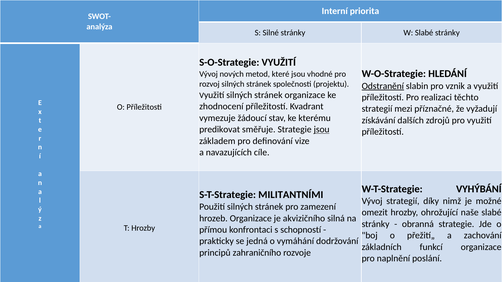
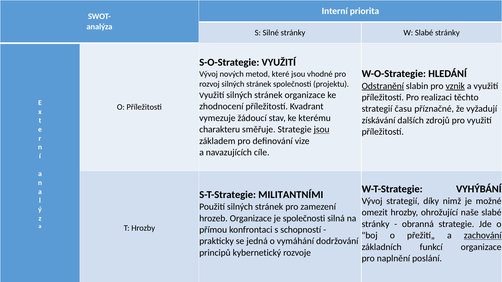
vznik underline: none -> present (455, 86)
mezi: mezi -> času (403, 109)
predikovat: predikovat -> charakteru (220, 130)
je akvizičního: akvizičního -> společnosti (304, 219)
zachování underline: none -> present (483, 236)
zahraničního: zahraničního -> kybernetický (257, 253)
